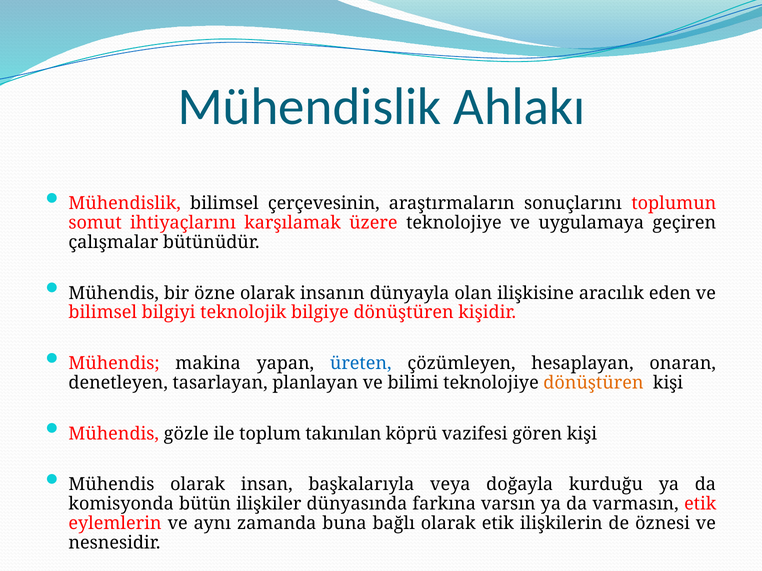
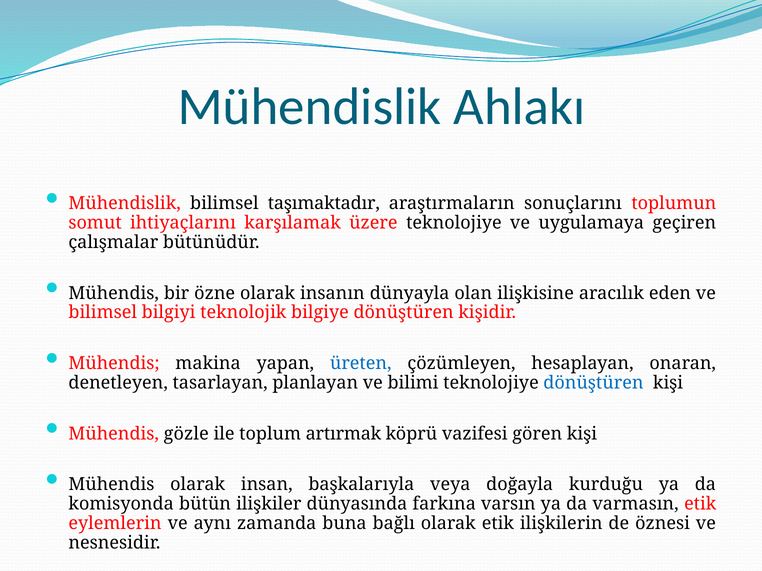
çerçevesinin: çerçevesinin -> taşımaktadır (324, 204)
dönüştüren colour: orange -> blue (593, 383)
takınılan: takınılan -> artırmak (343, 434)
